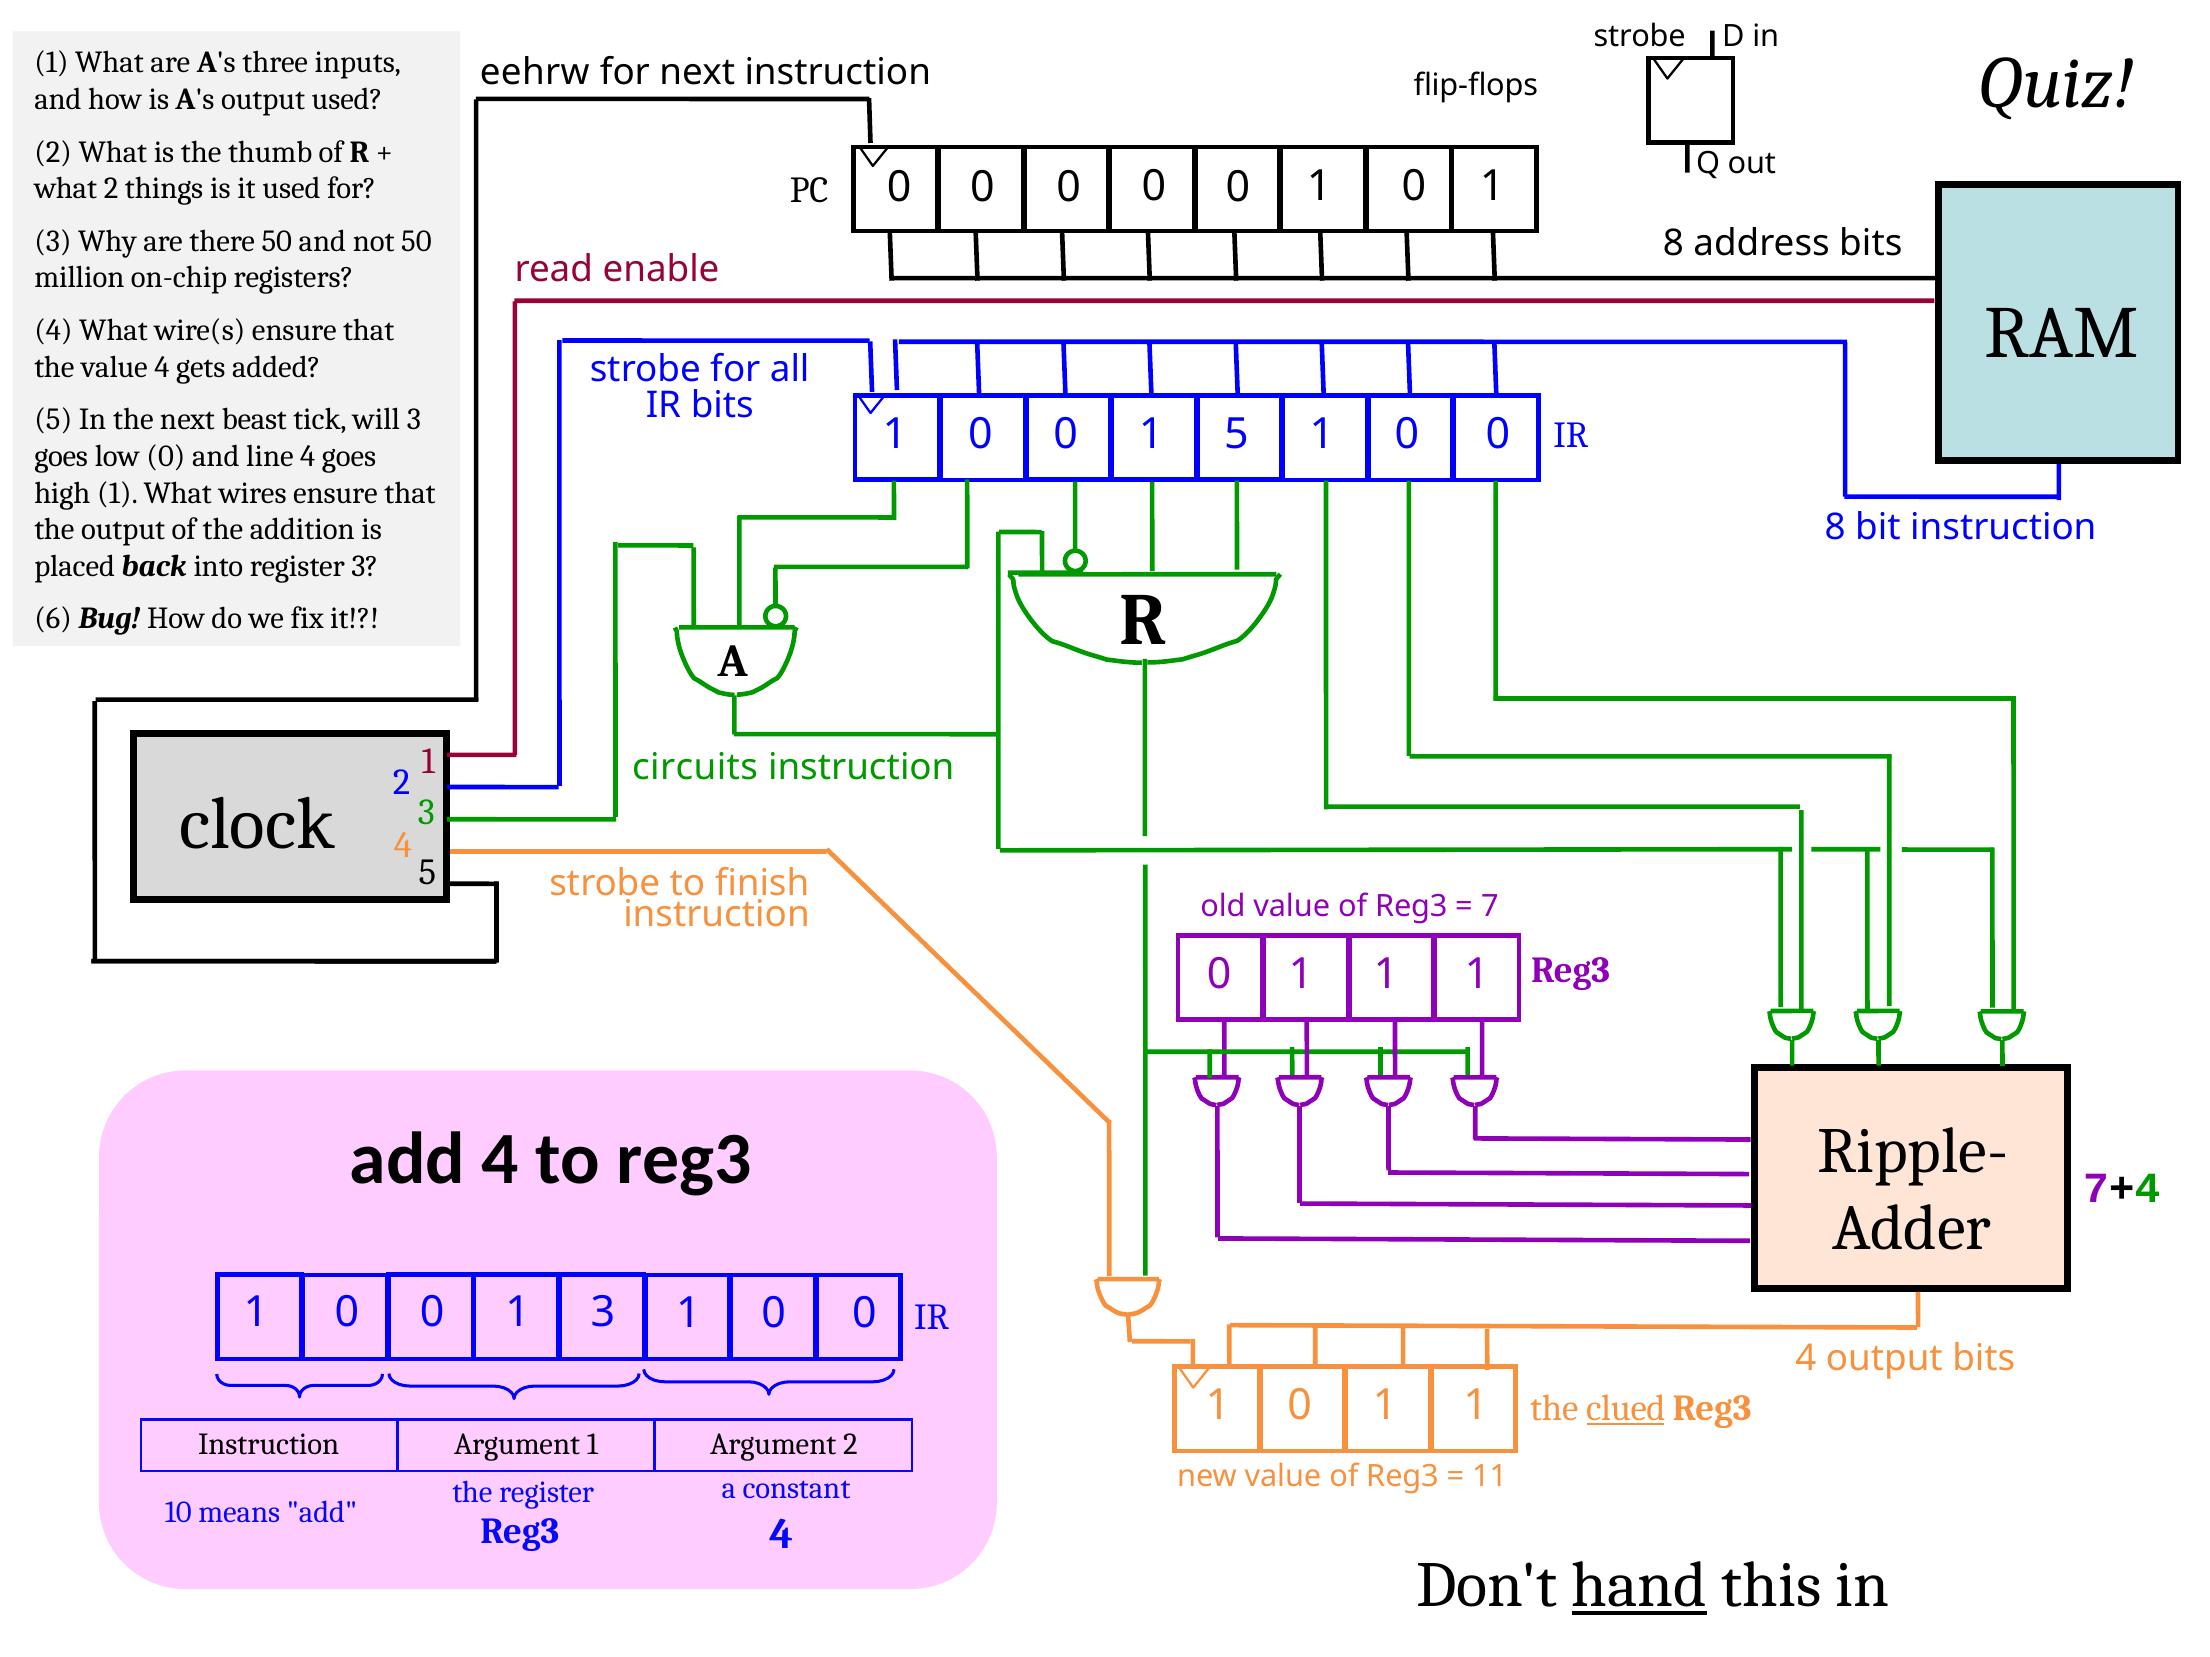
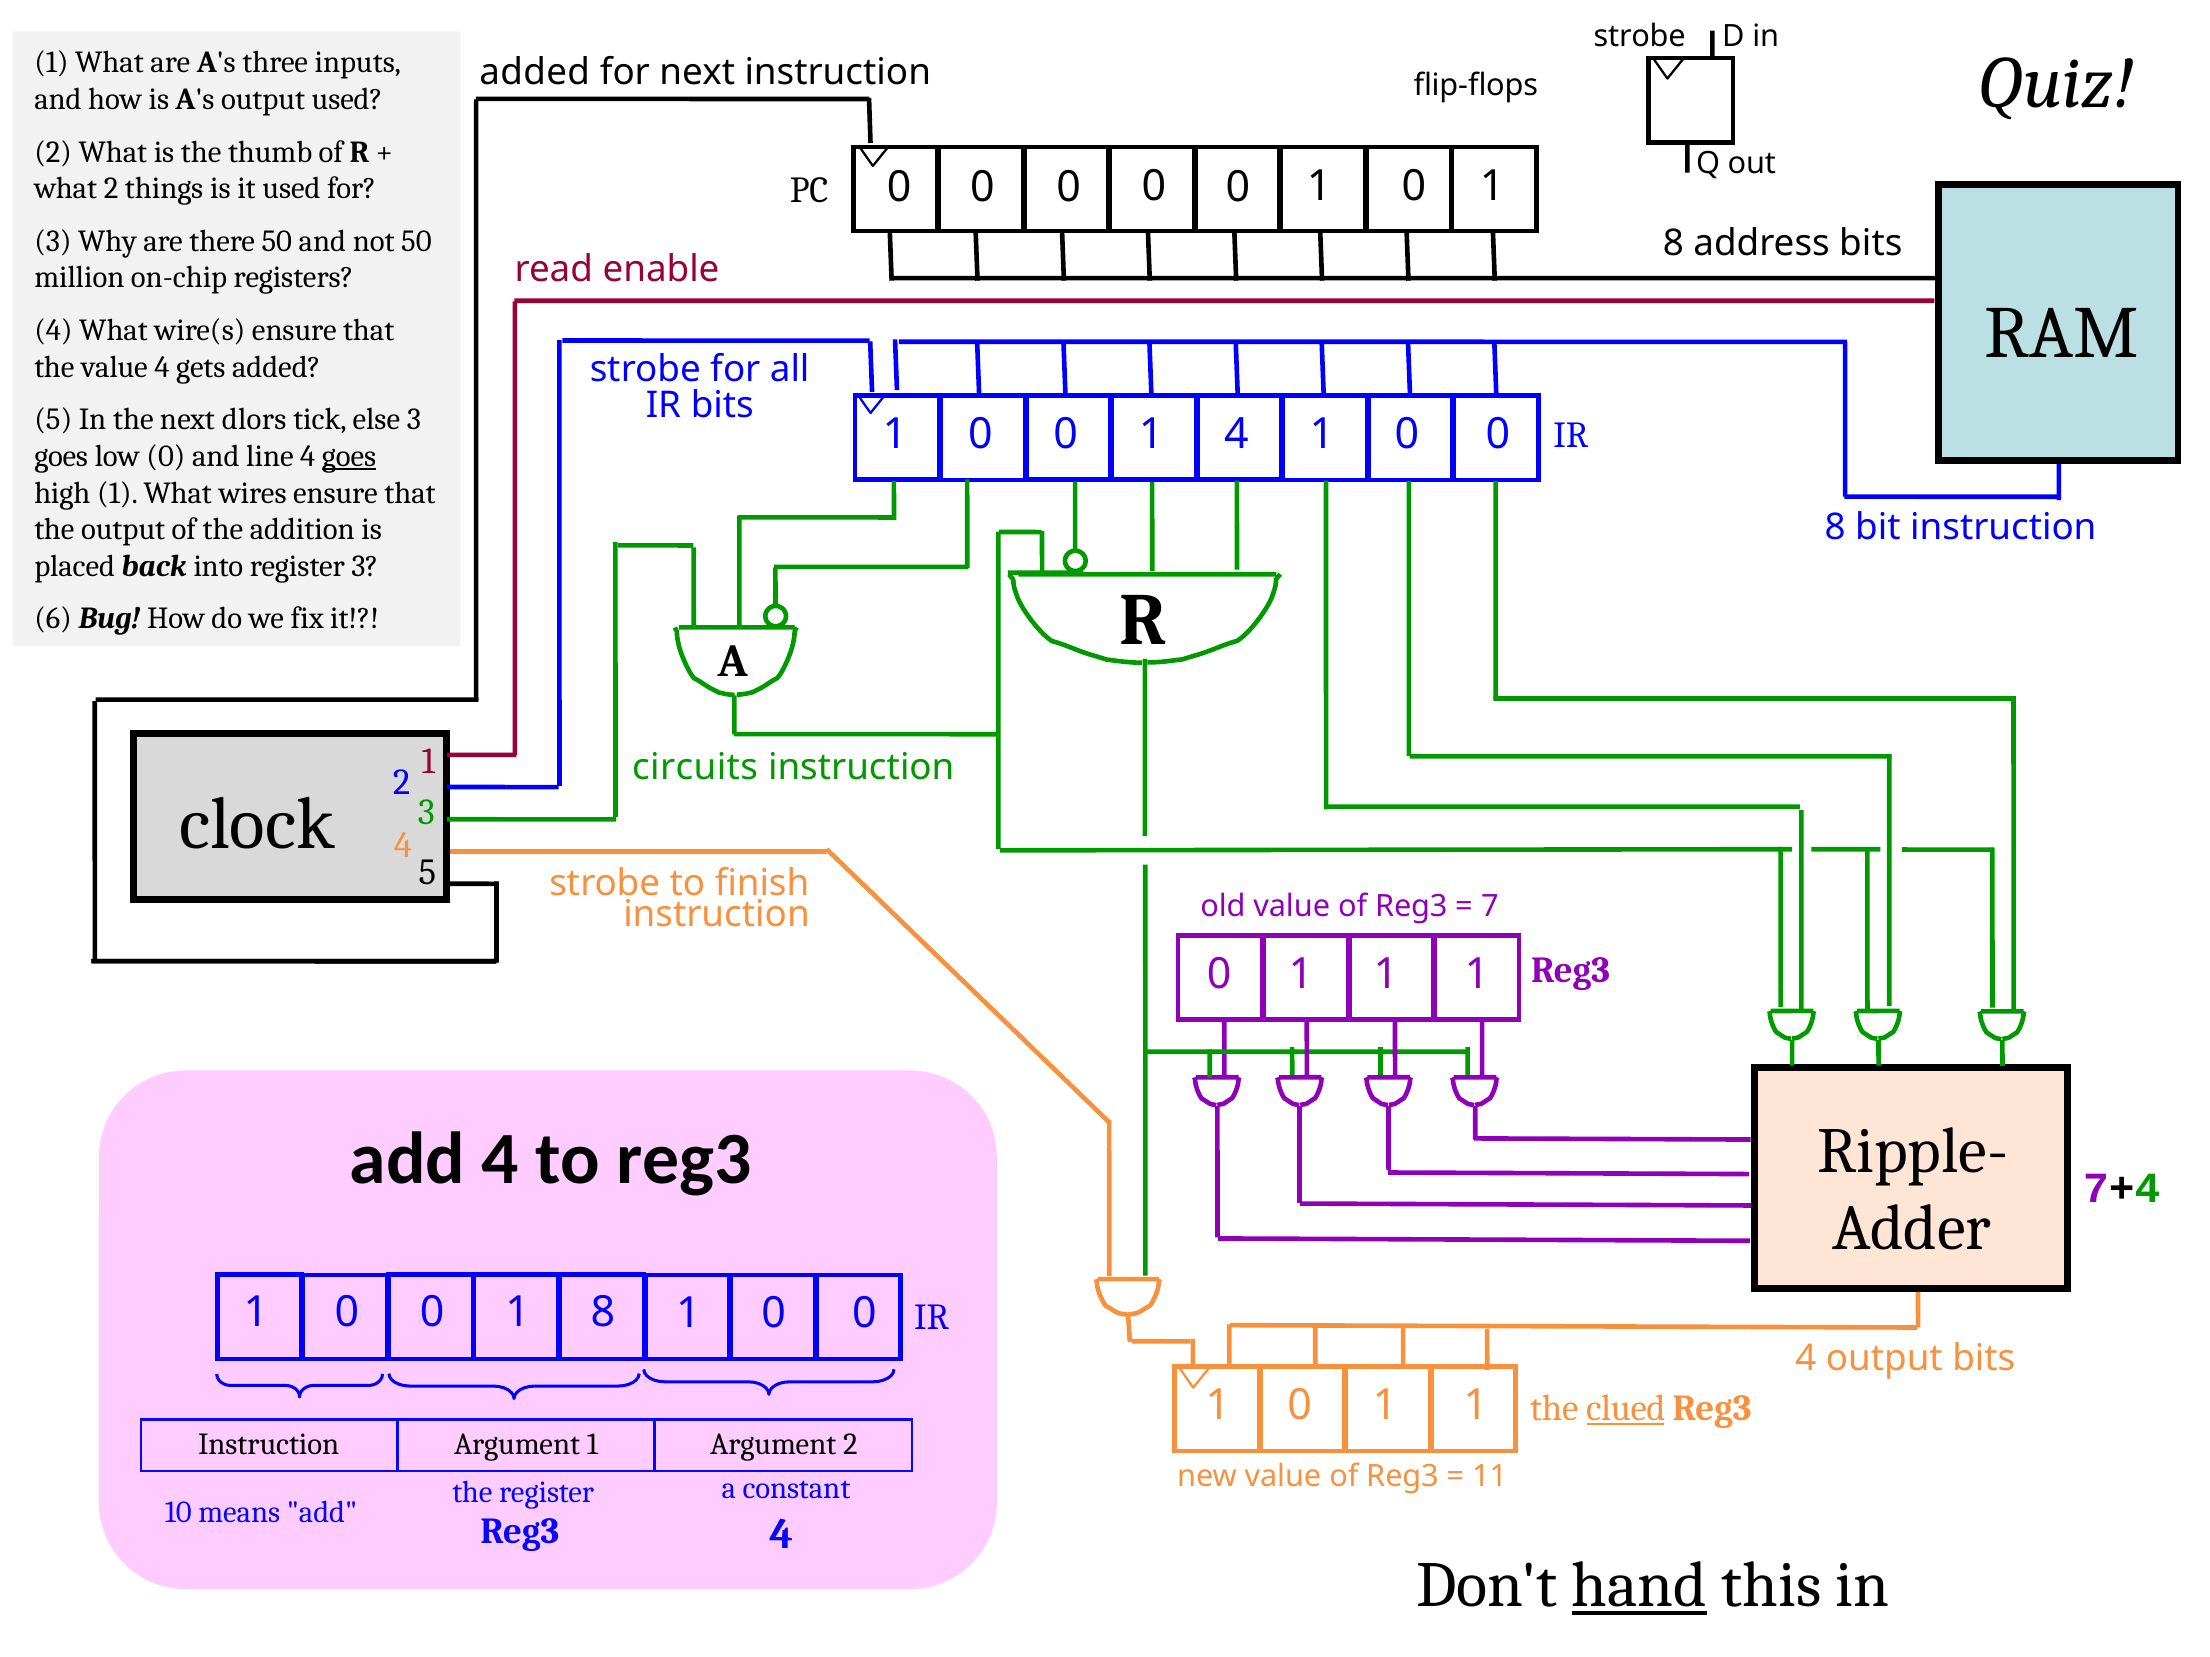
eehrw: eehrw -> added (535, 72)
beast: beast -> dlors (254, 419)
will: will -> else (376, 419)
0 0 1 5: 5 -> 4 (1236, 435)
goes underline: none -> present (349, 456)
1 3: 3 -> 8 (603, 1313)
